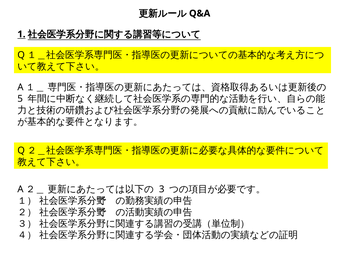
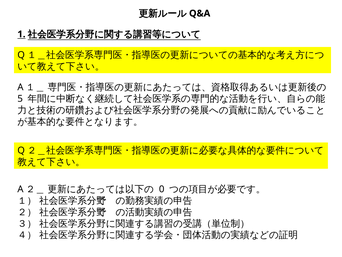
3: 3 -> 0 (162, 189)
